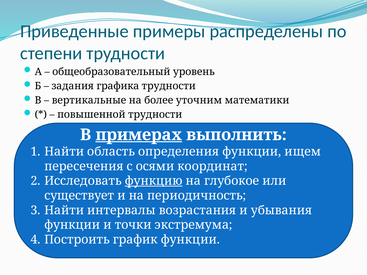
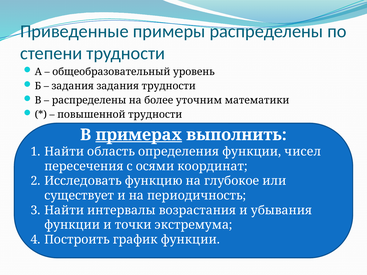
задания графика: графика -> задания (118, 86)
вертикальные: вертикальные -> распределены (89, 100)
ищем: ищем -> чисел (303, 152)
функцию underline: present -> none (154, 181)
